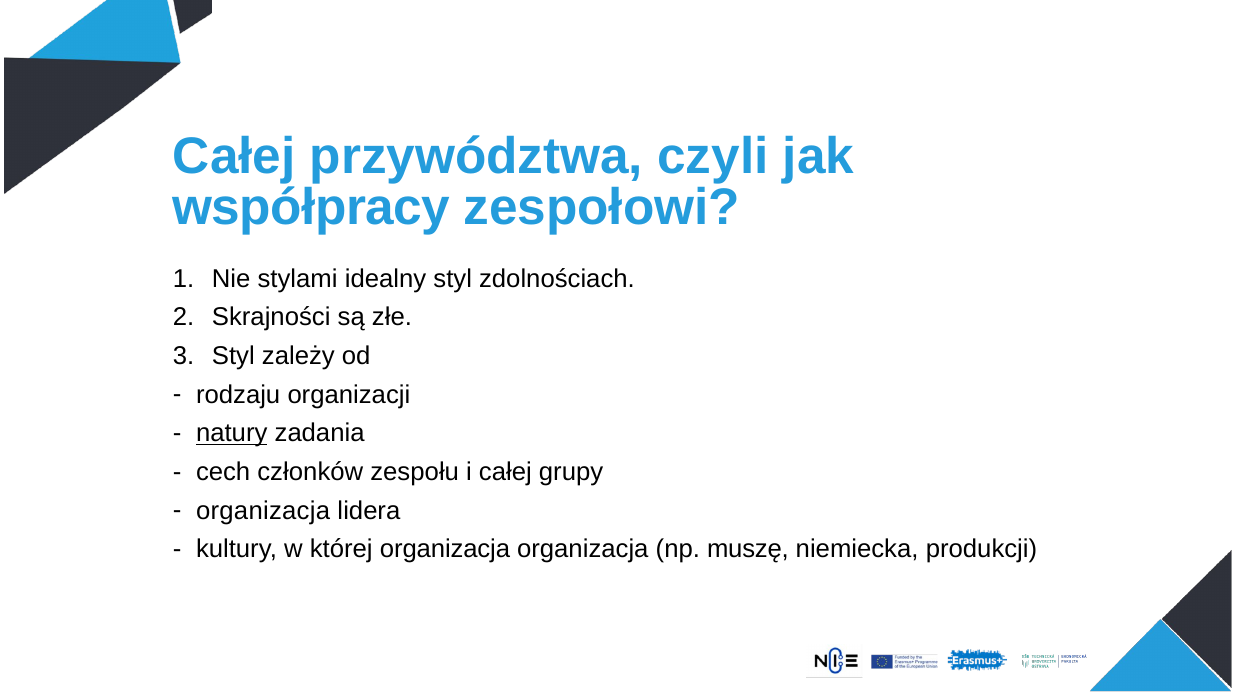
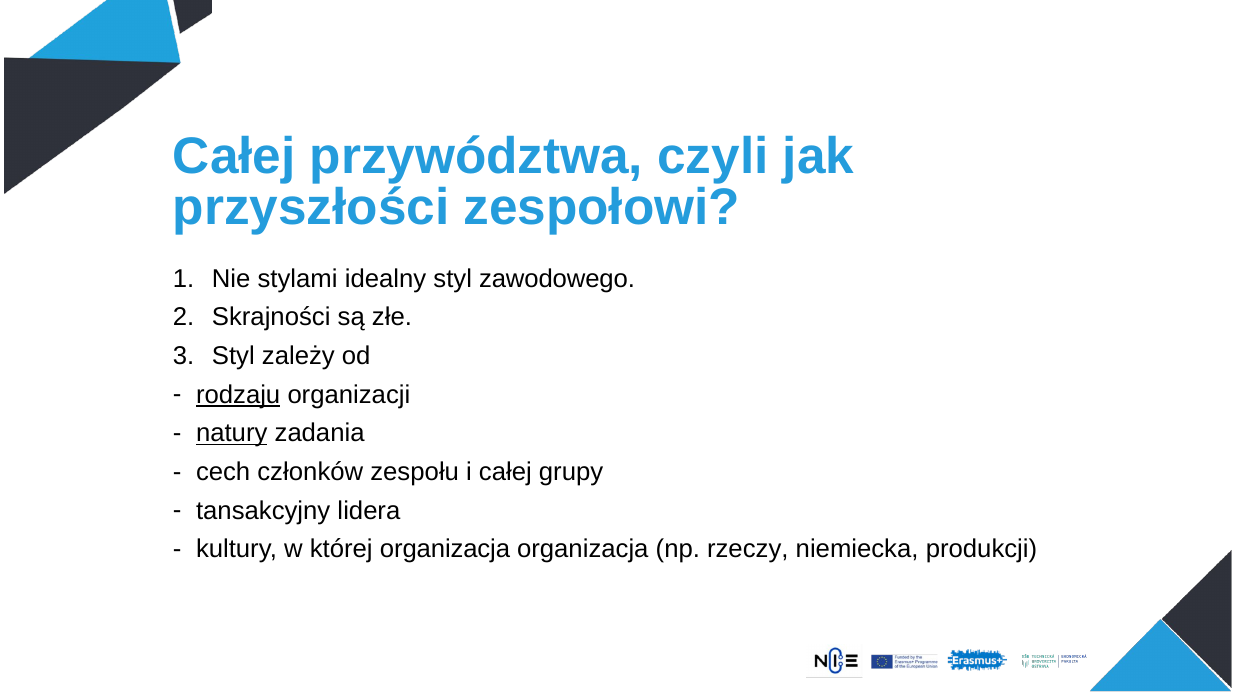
współpracy: współpracy -> przyszłości (311, 208)
zdolnościach: zdolnościach -> zawodowego (557, 279)
rodzaju underline: none -> present (238, 395)
organizacja: organizacja -> tansakcyjny (263, 510)
muszę: muszę -> rzeczy (748, 549)
